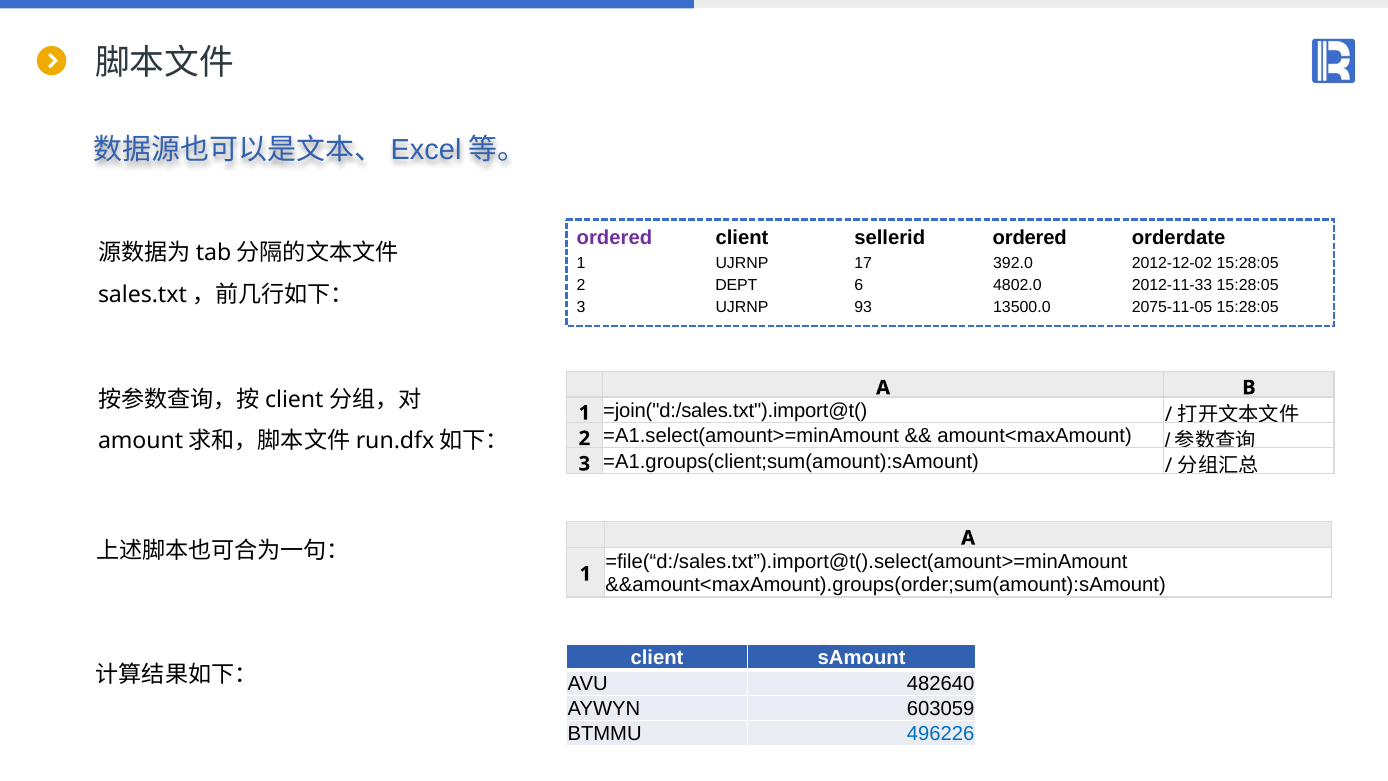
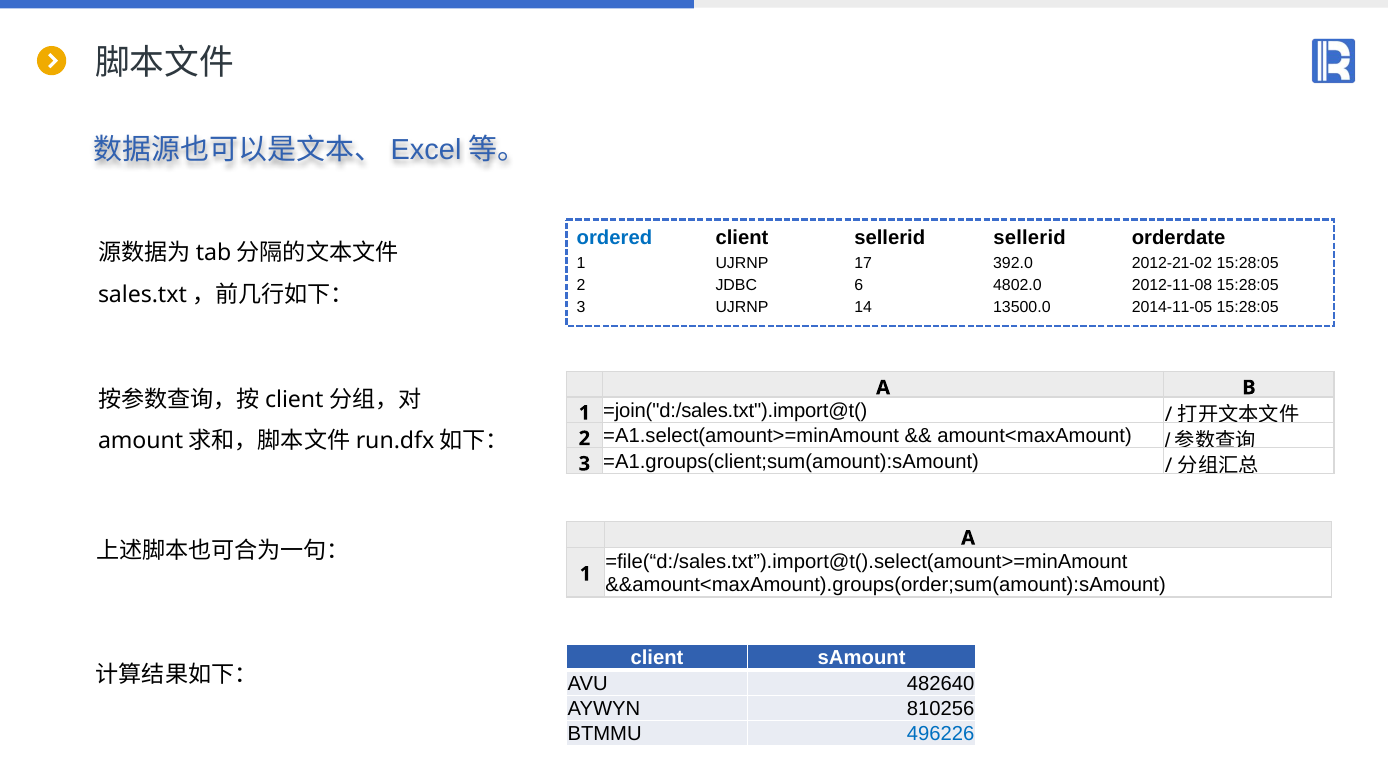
ordered colour: purple -> blue (614, 238)
sellerid ordered: ordered -> sellerid (1030, 238)
2012-12-02: 2012-12-02 -> 2012-21-02 (1172, 263)
DEPT: DEPT -> JDBC (736, 285)
2012-11-33: 2012-11-33 -> 2012-11-08 (1172, 285)
93: 93 -> 14 (863, 307)
2075-11-05: 2075-11-05 -> 2014-11-05 (1172, 307)
603059: 603059 -> 810256 (941, 709)
